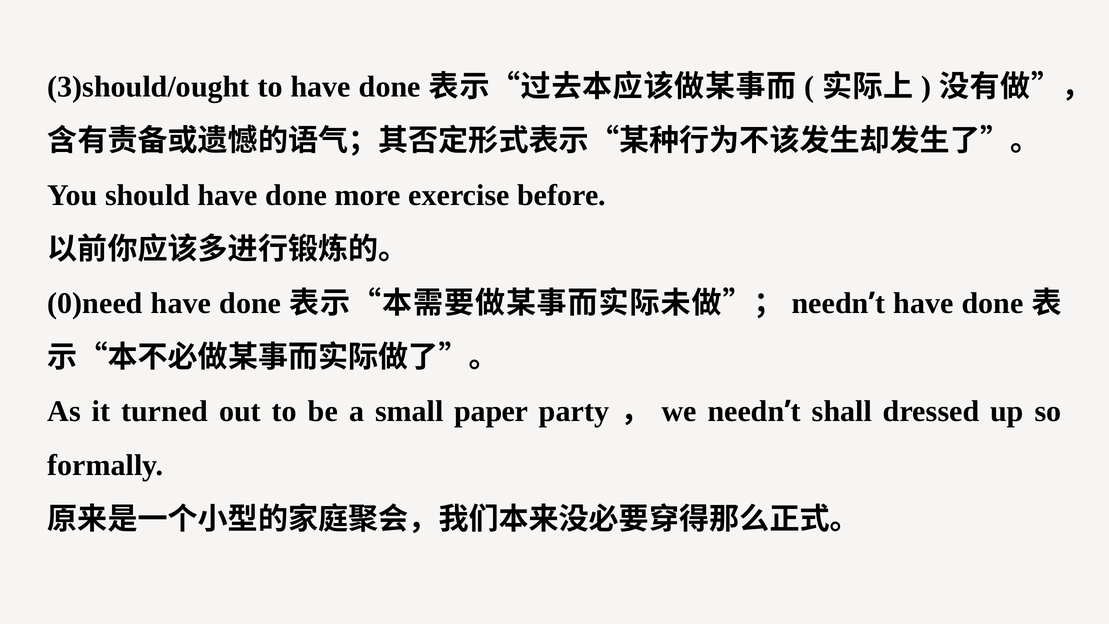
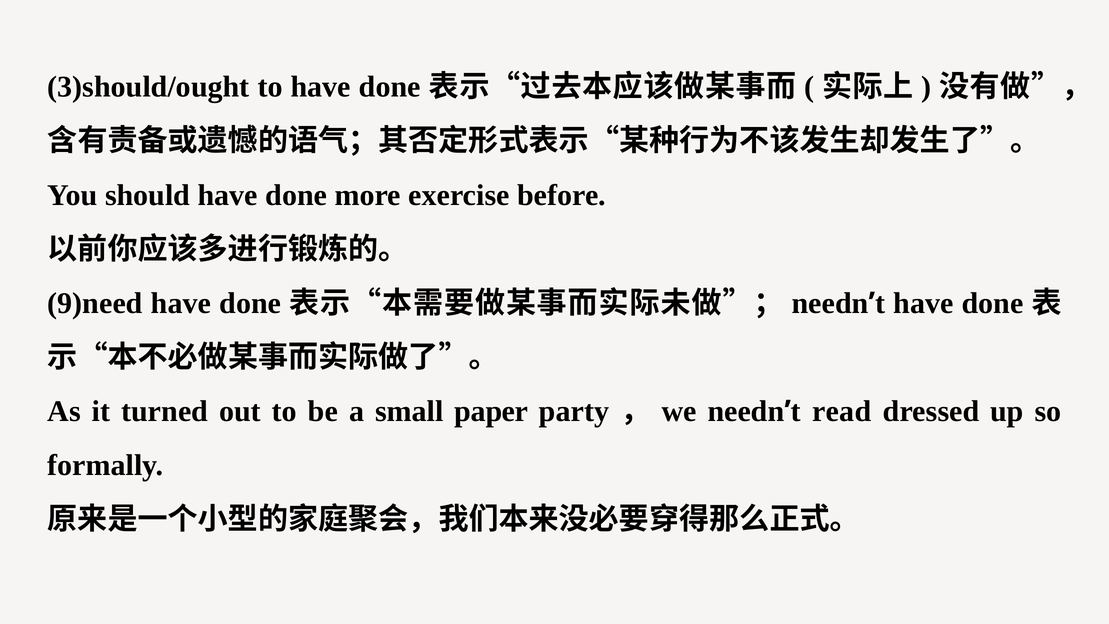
0)need: 0)need -> 9)need (95, 303)
shall: shall -> read (842, 411)
